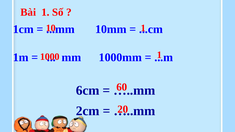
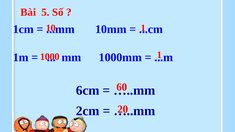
Bài 1: 1 -> 5 (45, 12)
